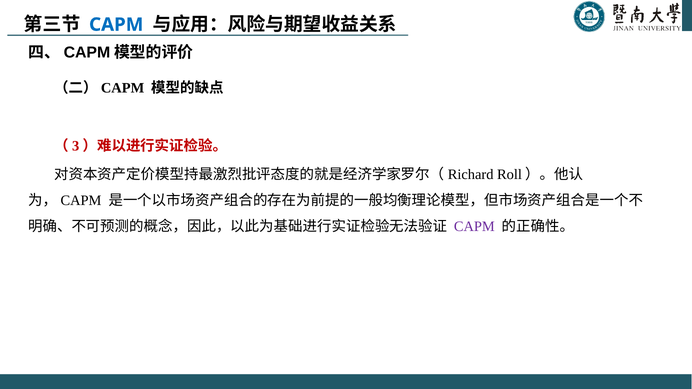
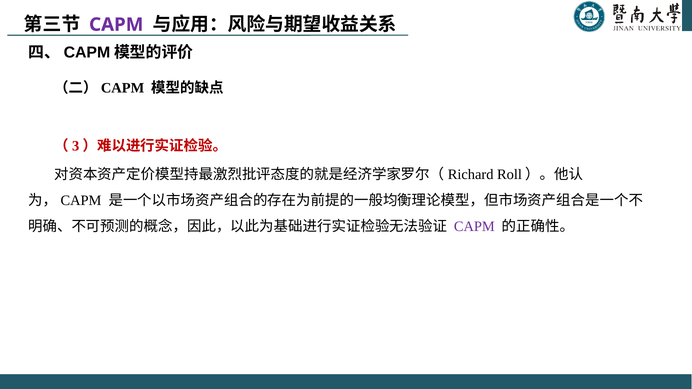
CAPM colour: blue -> purple (116, 25)
